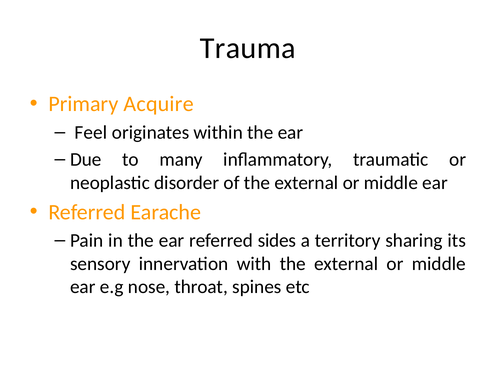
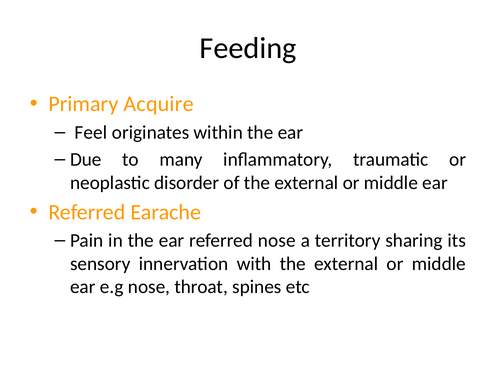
Trauma: Trauma -> Feeding (248, 48)
referred sides: sides -> nose (277, 241)
